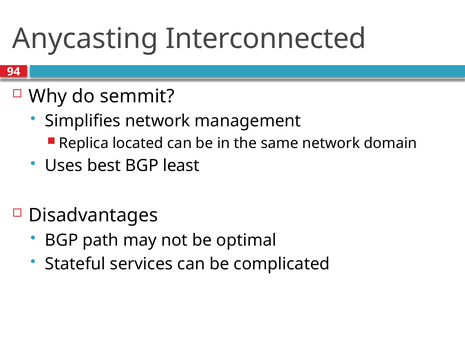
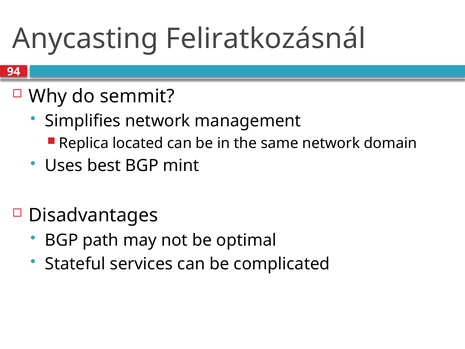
Interconnected: Interconnected -> Feliratkozásnál (266, 39)
least: least -> mint (181, 166)
